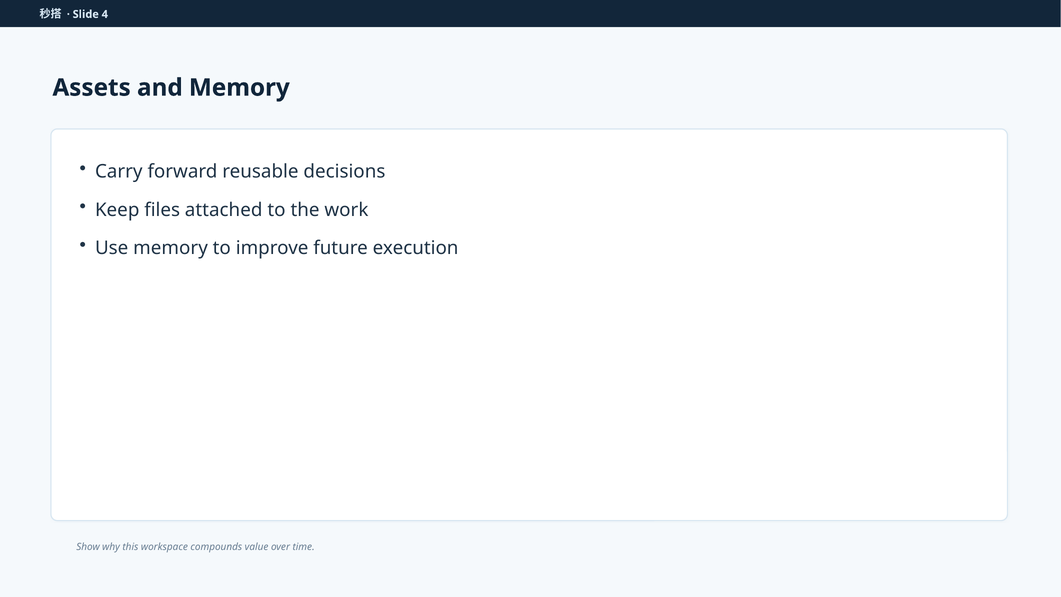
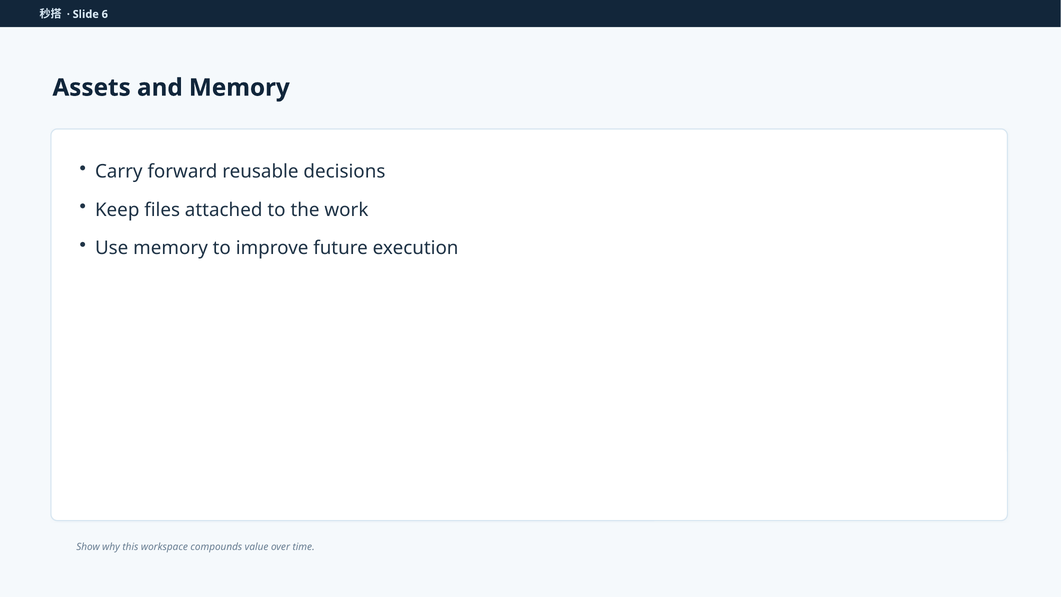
4: 4 -> 6 (105, 14)
